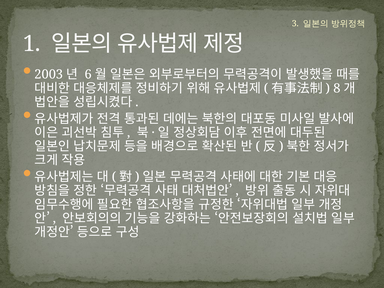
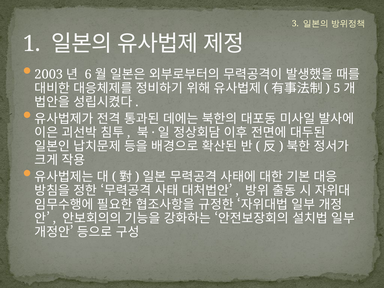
8: 8 -> 5 (337, 88)
